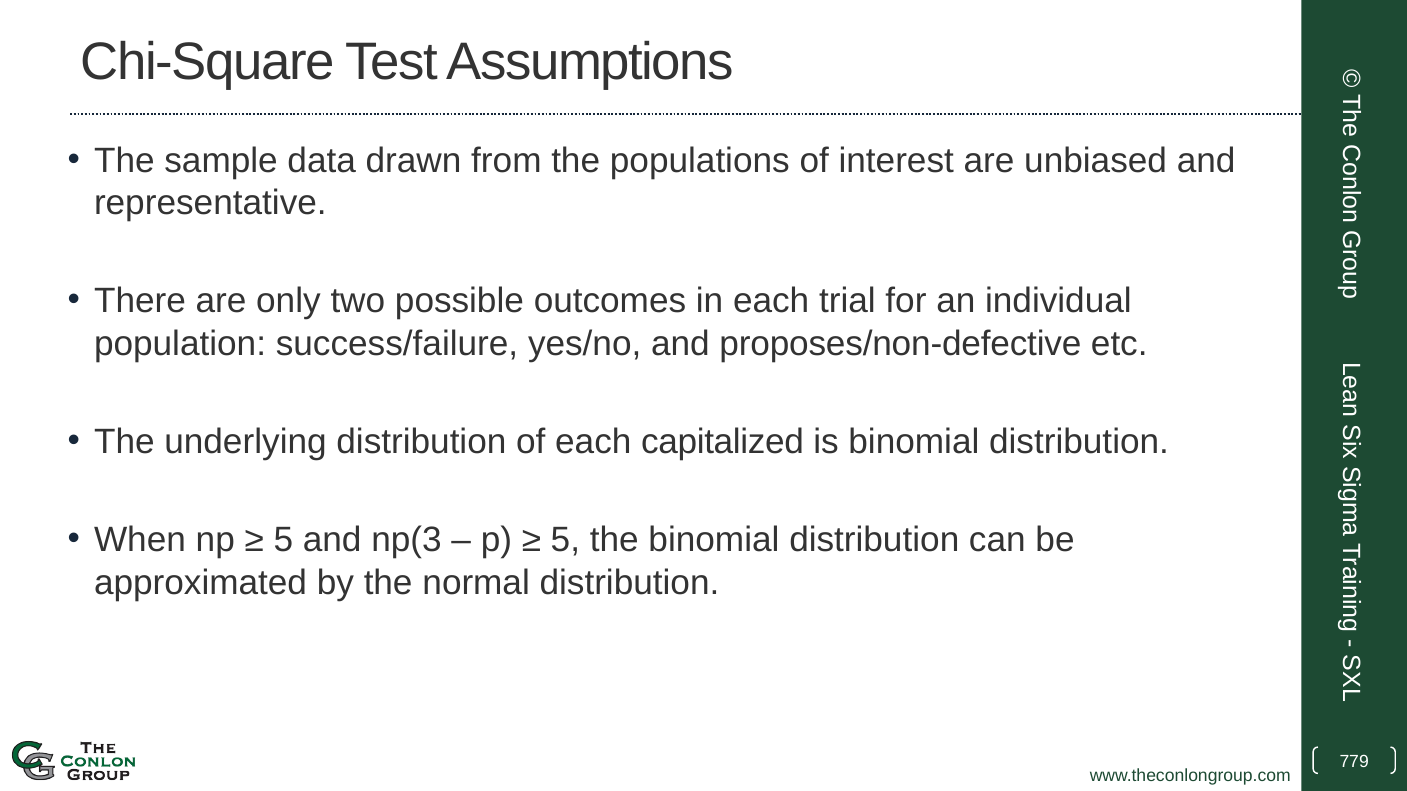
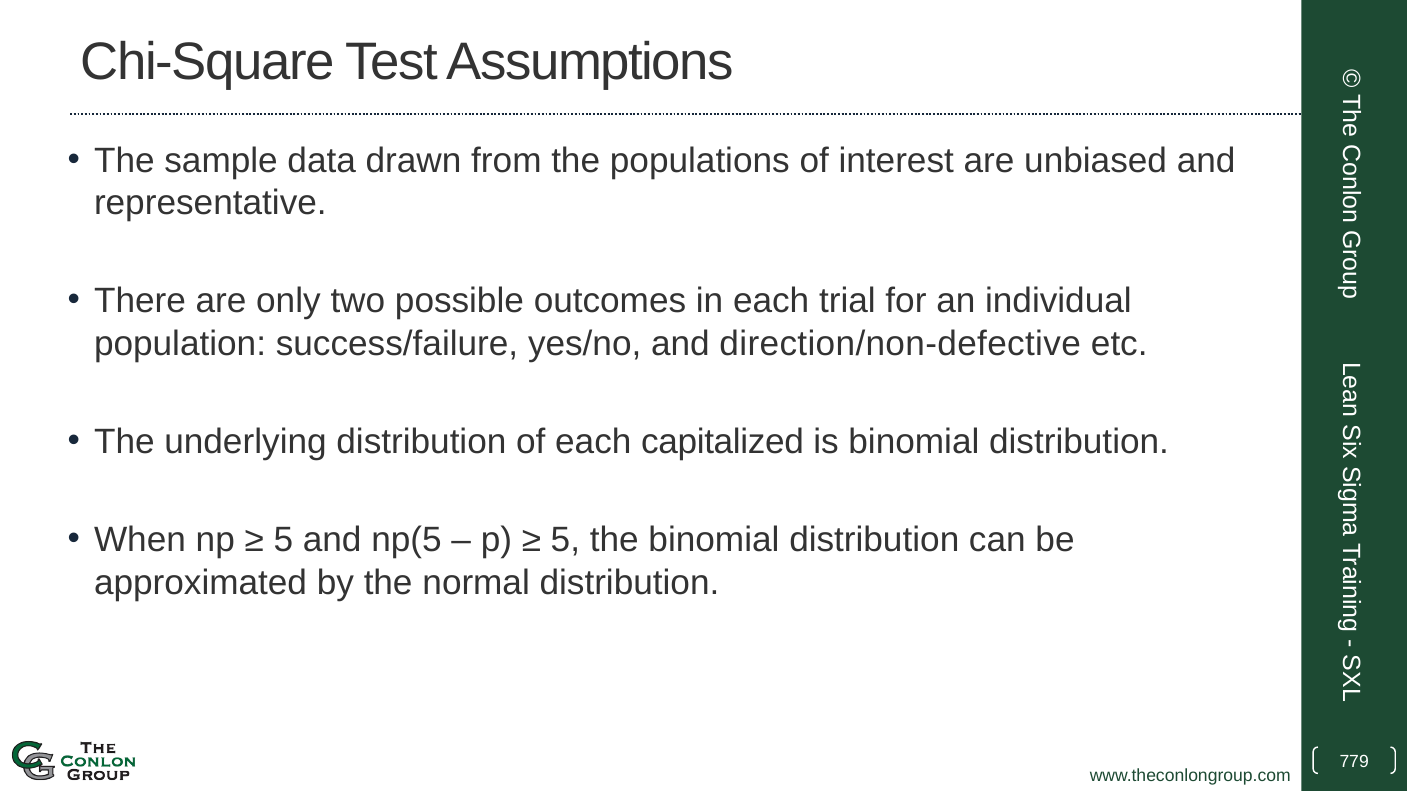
proposes/non-defective: proposes/non-defective -> direction/non-defective (900, 344)
np(3: np(3 -> np(5 (406, 541)
